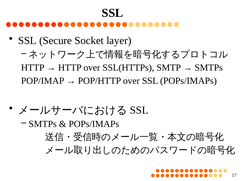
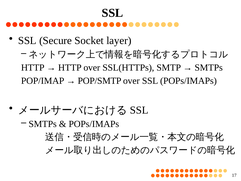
POP/HTTP: POP/HTTP -> POP/SMTP (100, 81)
